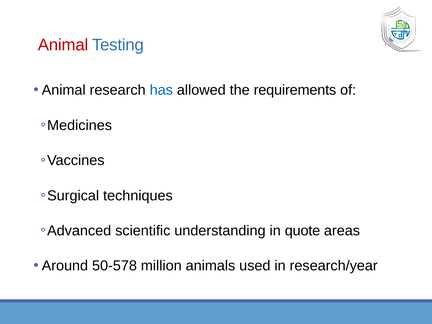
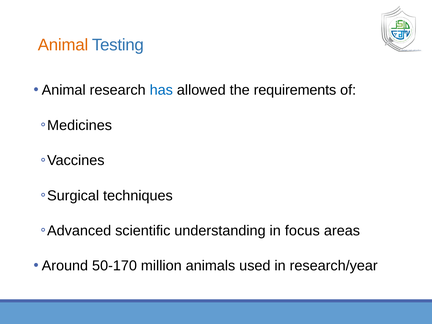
Animal colour: red -> orange (63, 45)
quote: quote -> focus (302, 231)
50-578: 50-578 -> 50-170 (115, 266)
